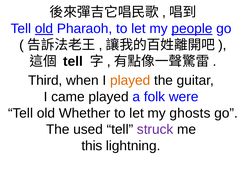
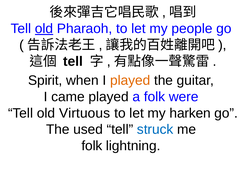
people underline: present -> none (192, 29)
Third: Third -> Spirit (45, 81)
Whether: Whether -> Virtuous (85, 113)
ghosts: ghosts -> harken (190, 113)
struck colour: purple -> blue (155, 130)
this: this -> folk (92, 146)
